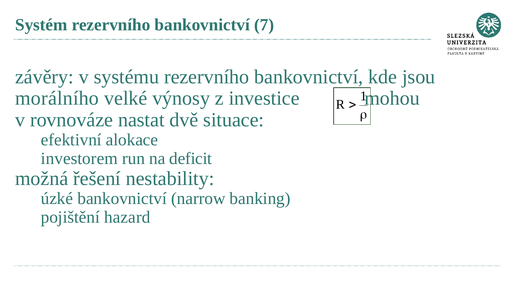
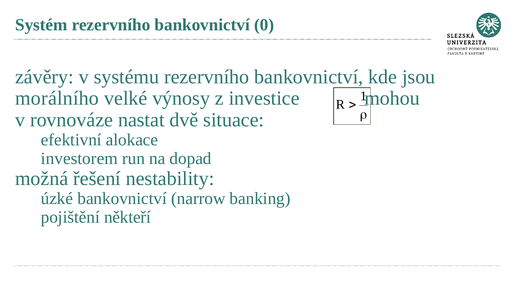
7: 7 -> 0 (264, 25)
deficit: deficit -> dopad (191, 159)
hazard: hazard -> někteří (127, 217)
